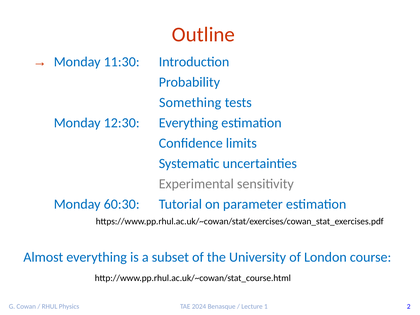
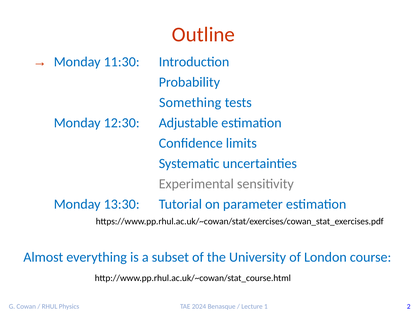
12:30 Everything: Everything -> Adjustable (188, 123)
60:30: 60:30 -> 13:30 (122, 204)
